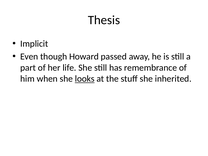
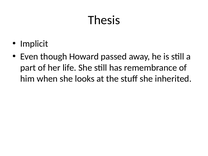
looks underline: present -> none (85, 79)
